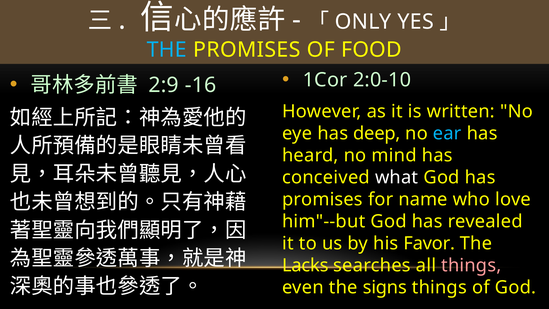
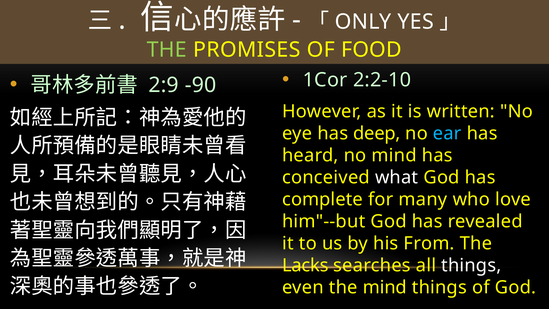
THE colour: light blue -> light green (167, 50)
2:0-10: 2:0-10 -> 2:2-10 (382, 80)
-16: -16 -> -90 (201, 85)
promises: promises -> complete (322, 199)
name: name -> many (423, 199)
Favor: Favor -> From (429, 243)
things colour: pink -> white (471, 265)
the signs: signs -> mind (385, 287)
